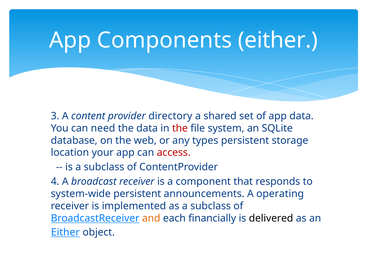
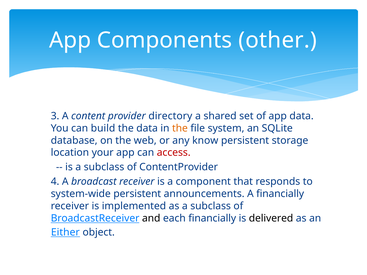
Components either: either -> other (278, 40)
need: need -> build (103, 128)
the colour: red -> orange (180, 128)
types: types -> know (205, 141)
A operating: operating -> financially (280, 194)
and colour: orange -> black (151, 218)
